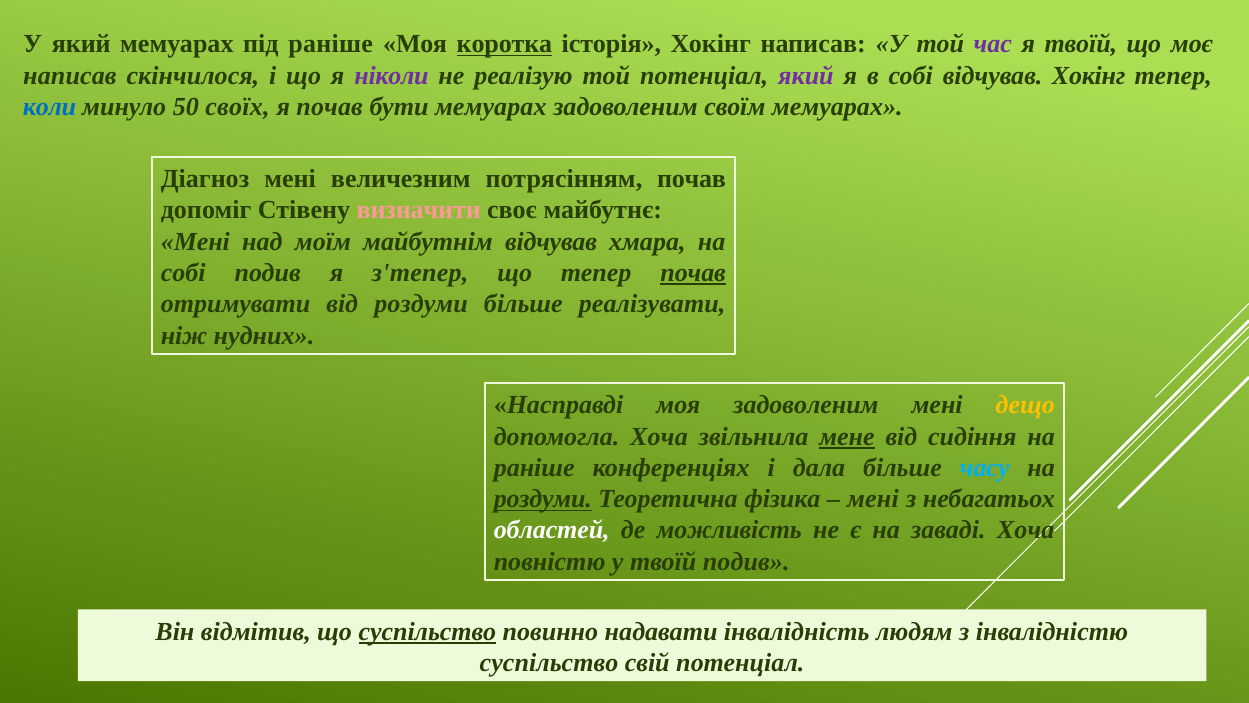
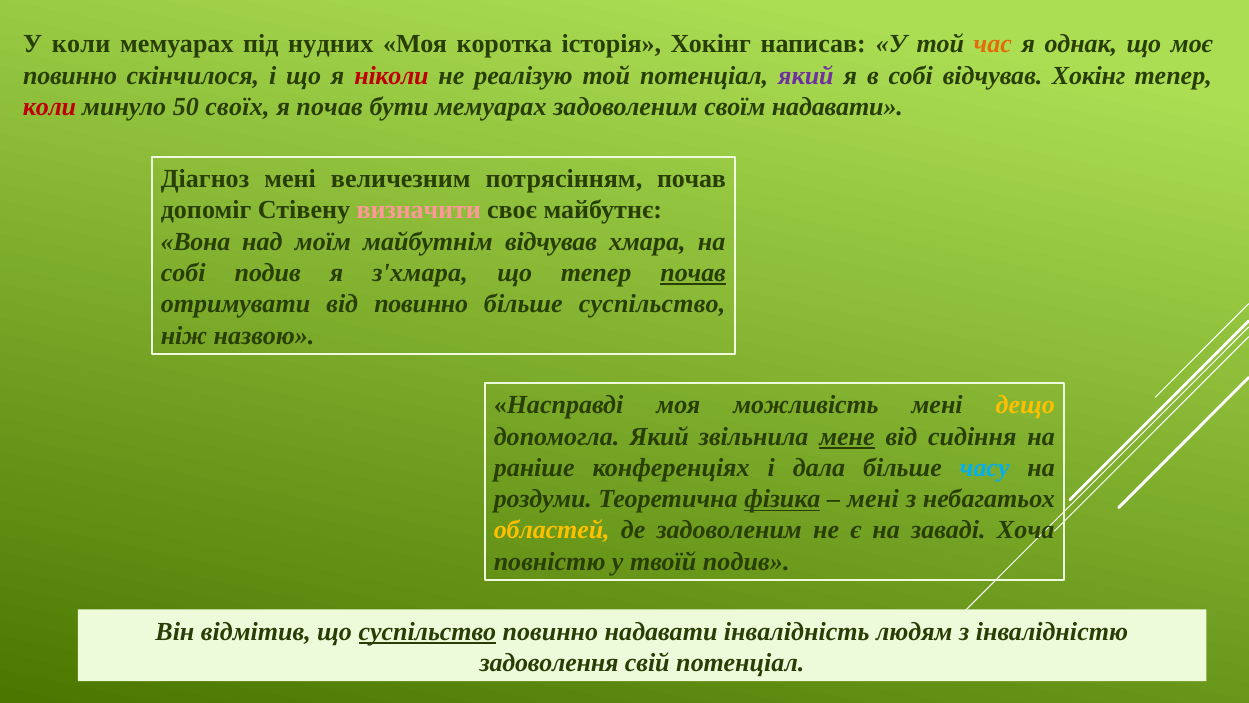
У який: який -> коли (81, 44)
під раніше: раніше -> нудних (331, 44)
коротка underline: present -> none (504, 44)
час colour: purple -> orange (993, 44)
я твоїй: твоїй -> однак (1081, 44)
написав: написав -> повинно (70, 75)
ніколи colour: purple -> red (392, 75)
коли colour: blue -> red (50, 107)
своїм мемуарах: мемуарах -> надавати (837, 107)
Мені: Мені -> Вона (195, 241)
з'тепер: з'тепер -> з'хмара (420, 273)
від роздуми: роздуми -> повинно (421, 304)
більше реалізувати: реалізувати -> суспільство (652, 304)
нудних: нудних -> назвою (264, 335)
моя задоволеним: задоволеним -> можливість (806, 405)
допомогла Хоча: Хоча -> Який (659, 436)
роздуми underline: present -> none (543, 499)
фізика underline: none -> present (782, 499)
областей colour: white -> yellow (552, 530)
де можливість: можливість -> задоволеним (729, 530)
суспільство: суспільство -> задоволення (549, 662)
